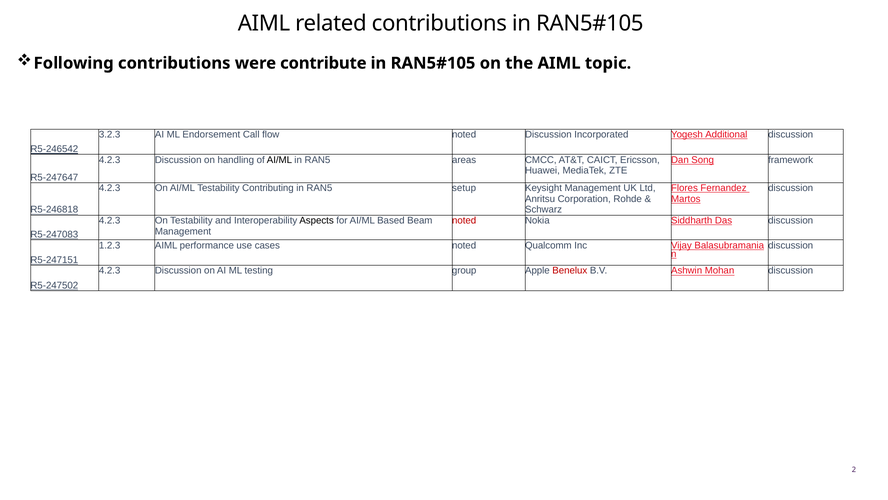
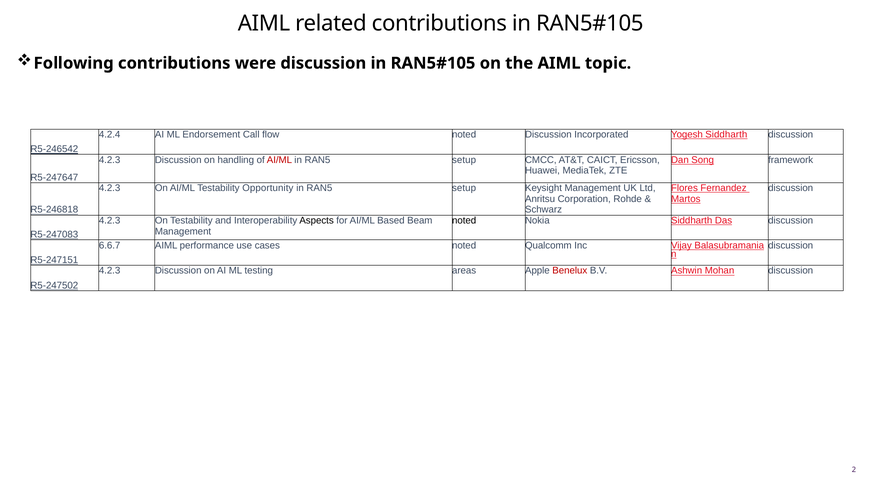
were contribute: contribute -> discussion (323, 63)
3.2.3: 3.2.3 -> 4.2.4 (110, 134)
Yogesh Additional: Additional -> Siddharth (726, 134)
AI/ML colour: black -> red (279, 160)
areas: areas -> setup (464, 160)
Contributing: Contributing -> Opportunity (268, 188)
noted colour: red -> black (464, 220)
1.2.3: 1.2.3 -> 6.6.7 (110, 245)
group: group -> areas (464, 270)
